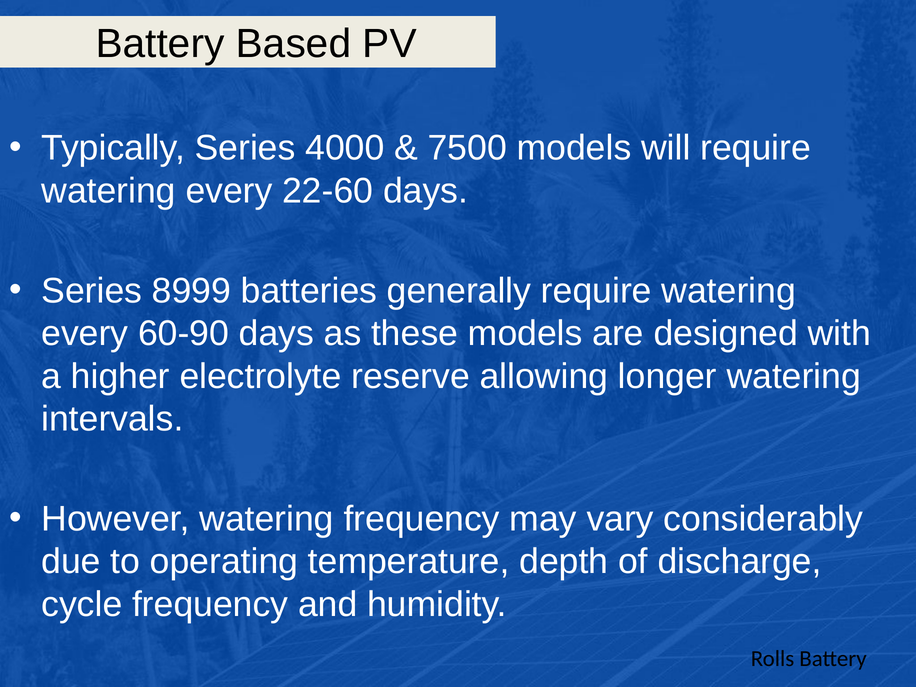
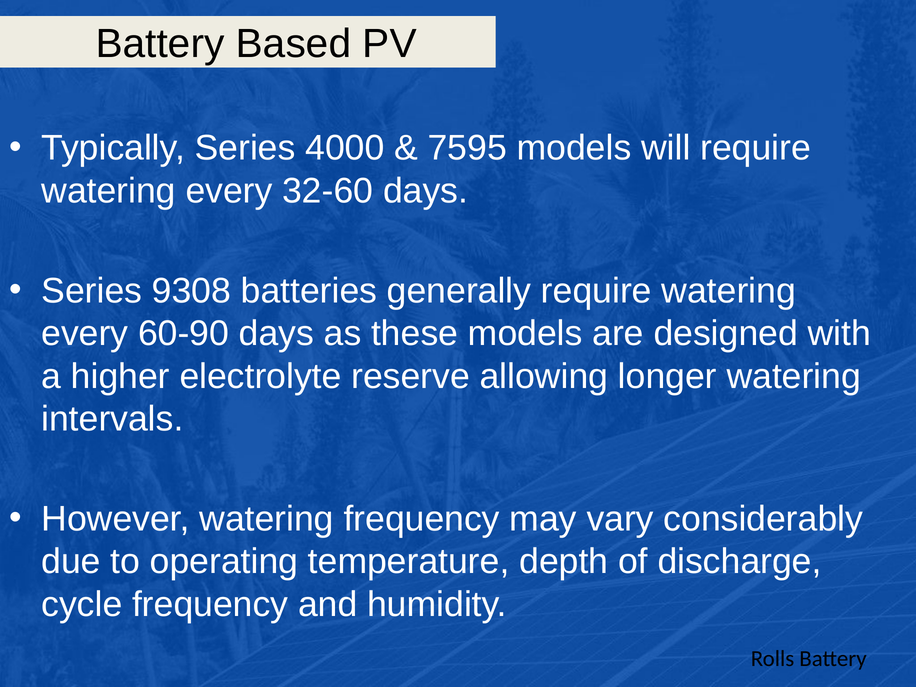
7500: 7500 -> 7595 (467, 148)
22-60: 22-60 -> 32-60 (328, 191)
8999: 8999 -> 9308 (191, 291)
